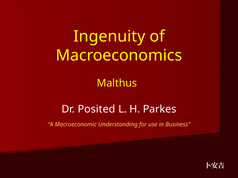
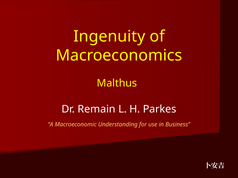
Posited: Posited -> Remain (97, 109)
